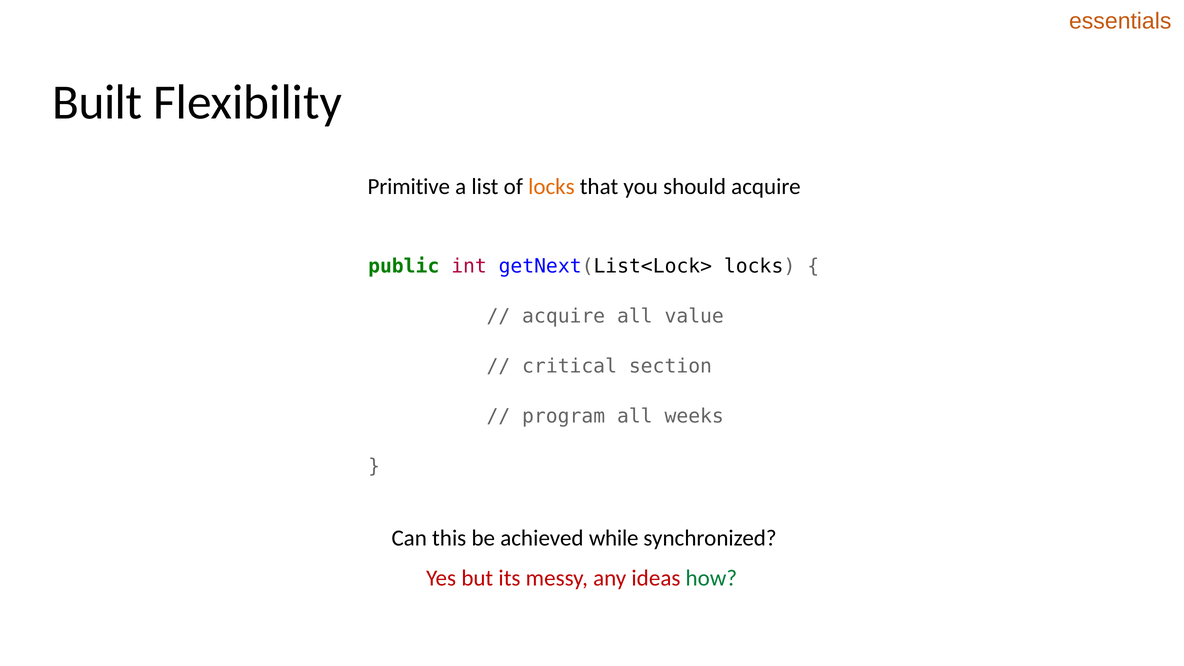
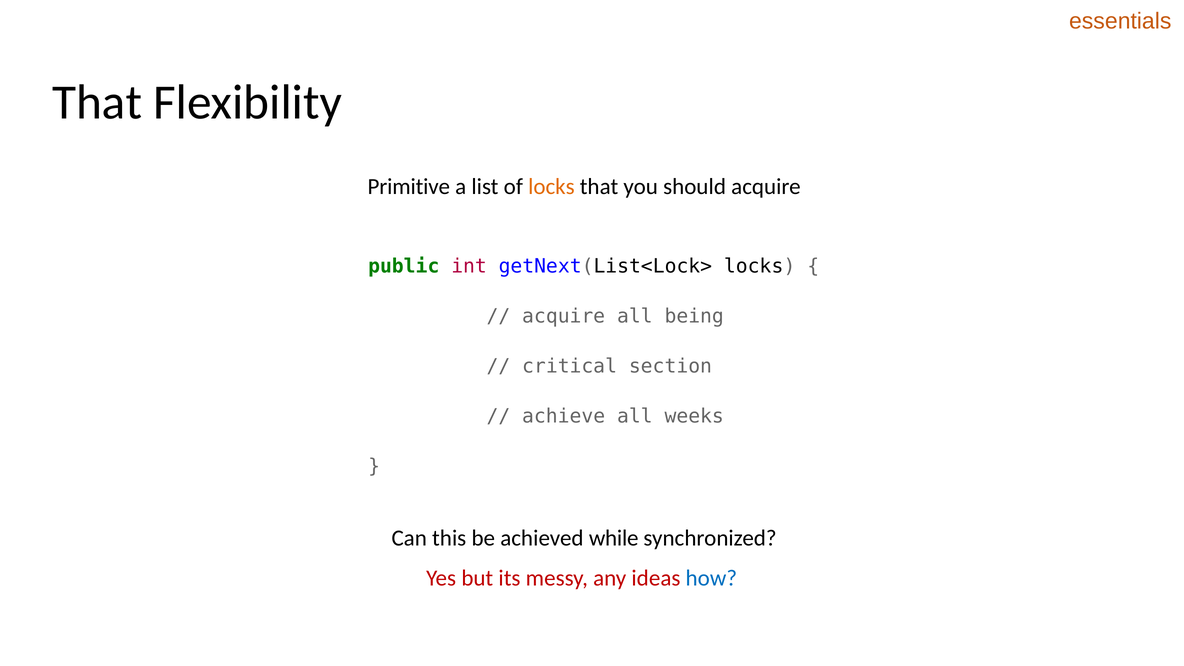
Built: Built -> That (97, 102)
value: value -> being (694, 316)
program: program -> achieve (564, 416)
how colour: green -> blue (711, 578)
